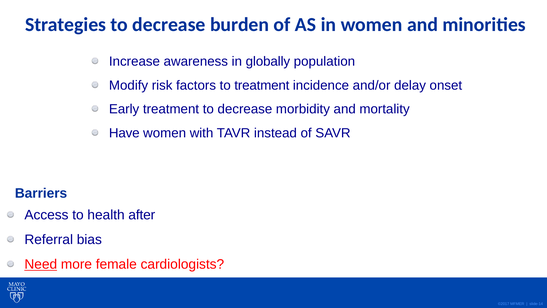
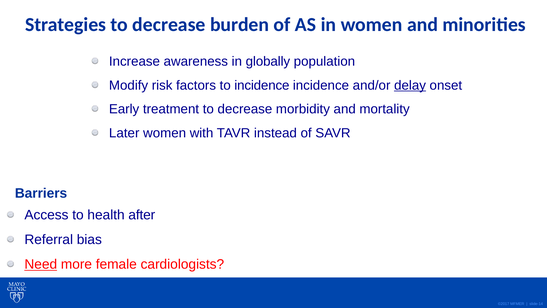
to treatment: treatment -> incidence (262, 85)
delay underline: none -> present (410, 85)
Have: Have -> Later (124, 133)
